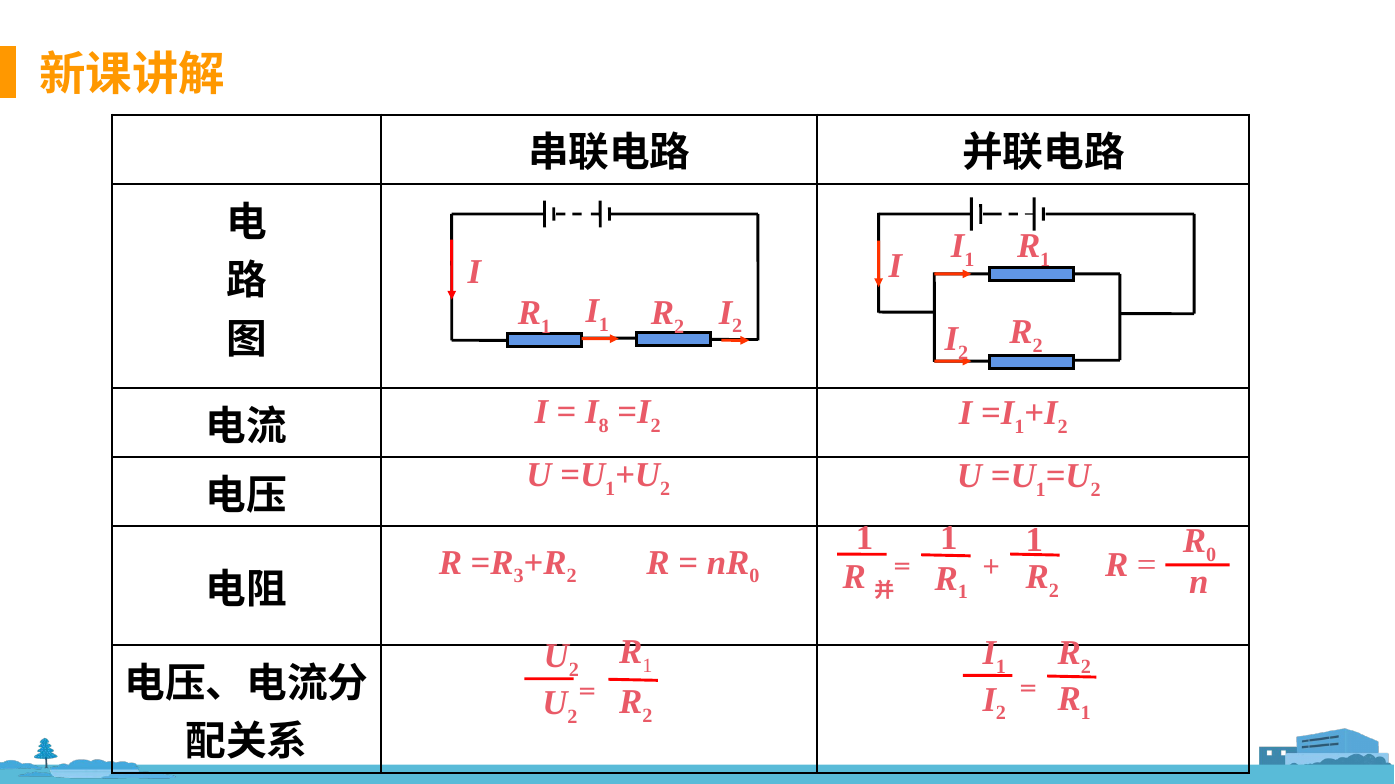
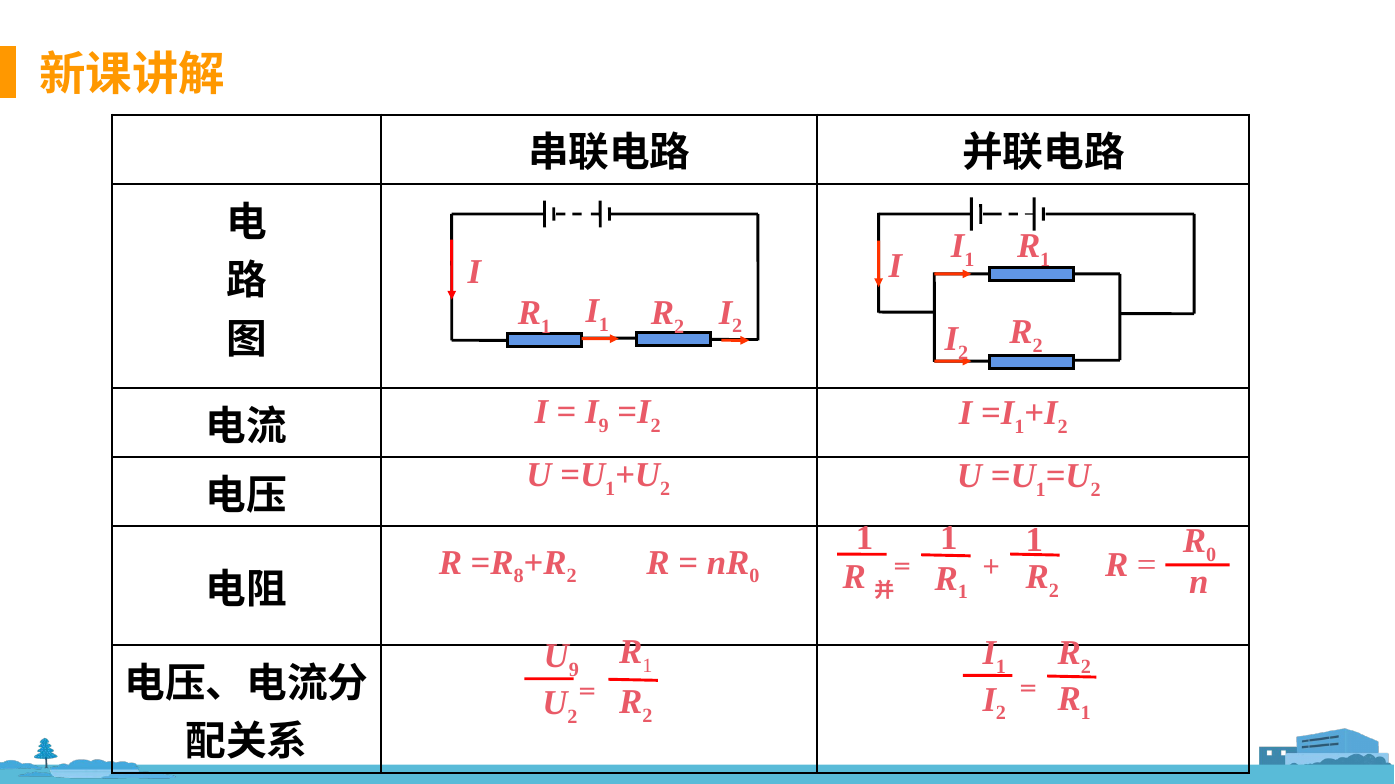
I 8: 8 -> 9 (604, 426)
3: 3 -> 8 (519, 577)
2: 2 -> 9 (574, 670)
